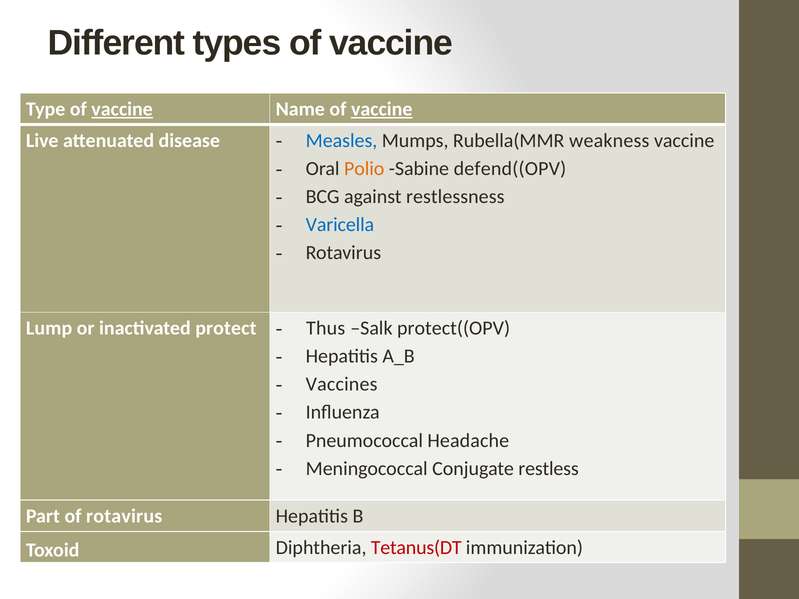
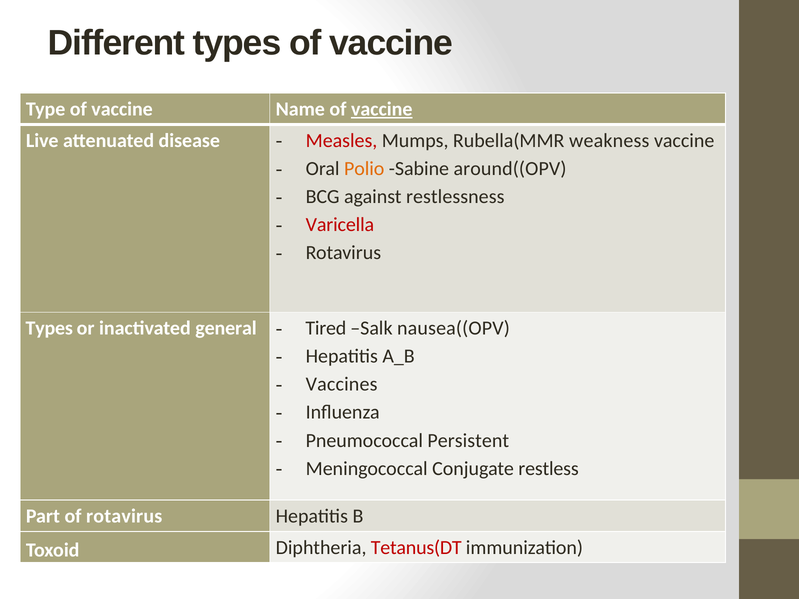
vaccine underline: present -> none (122, 109)
Measles colour: blue -> red (342, 141)
defend((OPV: defend((OPV -> around((OPV (510, 169)
Varicella colour: blue -> red (340, 225)
Lump: Lump -> Types (49, 328)
protect: protect -> general (226, 328)
Thus: Thus -> Tired (326, 328)
protect((OPV: protect((OPV -> nausea((OPV (453, 328)
Headache: Headache -> Persistent (468, 441)
